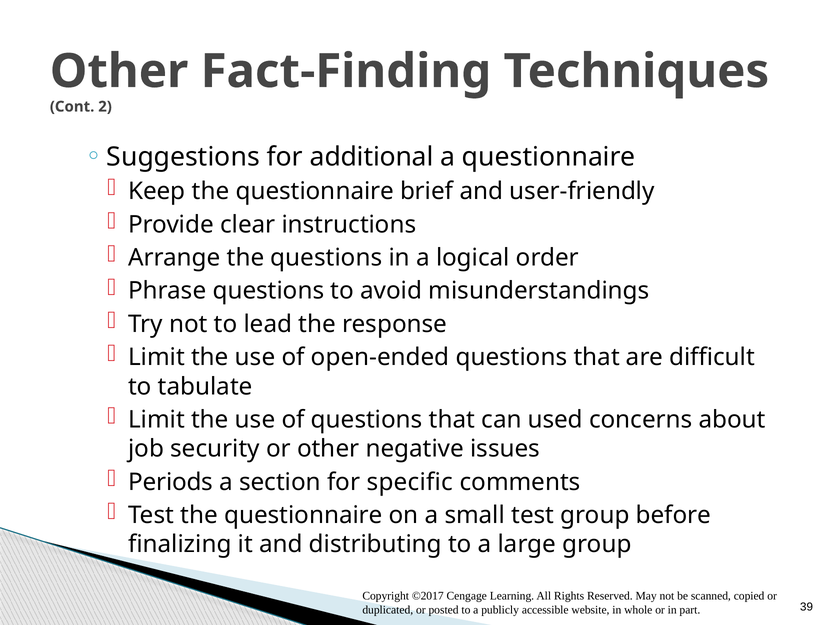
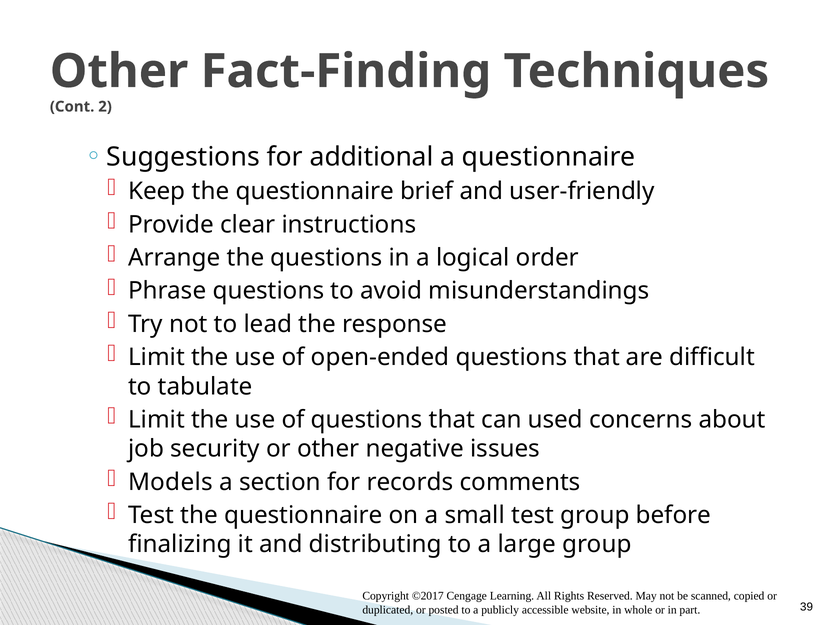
Periods: Periods -> Models (170, 482)
specific: specific -> records (410, 482)
